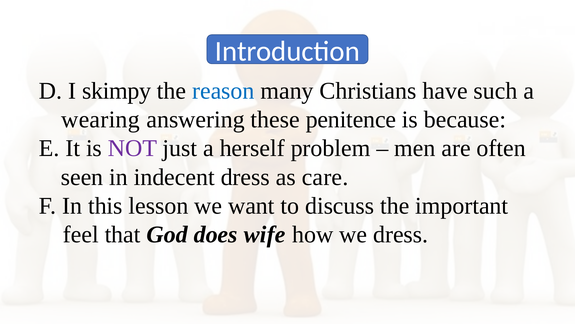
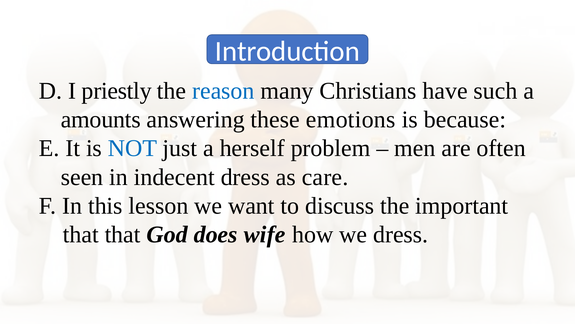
skimpy: skimpy -> priestly (117, 91)
wearing: wearing -> amounts (101, 119)
penitence: penitence -> emotions (351, 119)
NOT colour: purple -> blue (132, 148)
feel: feel -> that (81, 234)
